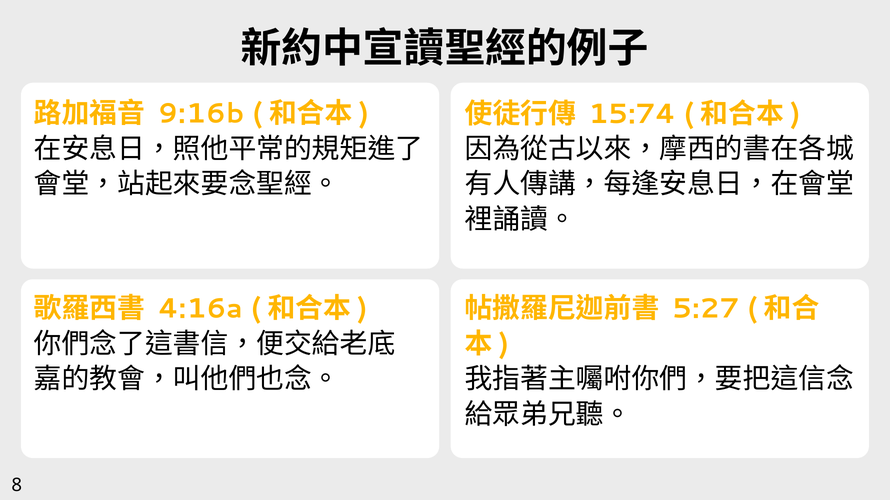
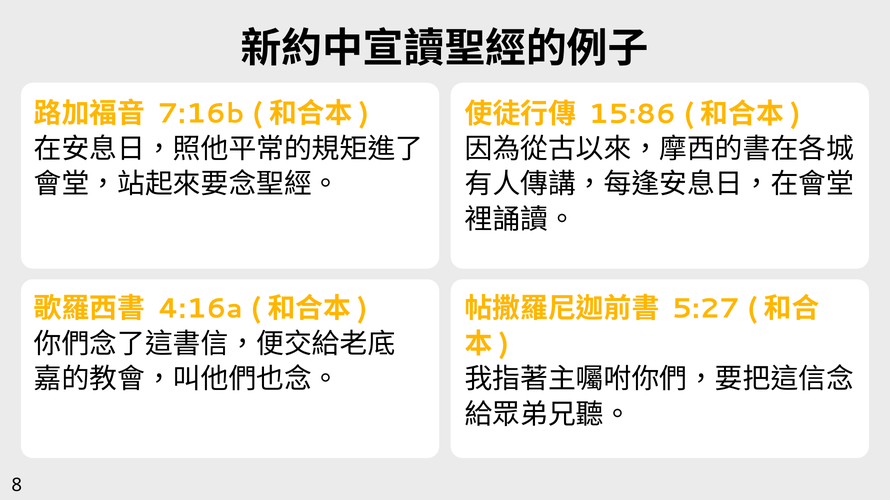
9:16b: 9:16b -> 7:16b (201, 114)
15:74: 15:74 -> 15:86 (632, 114)
